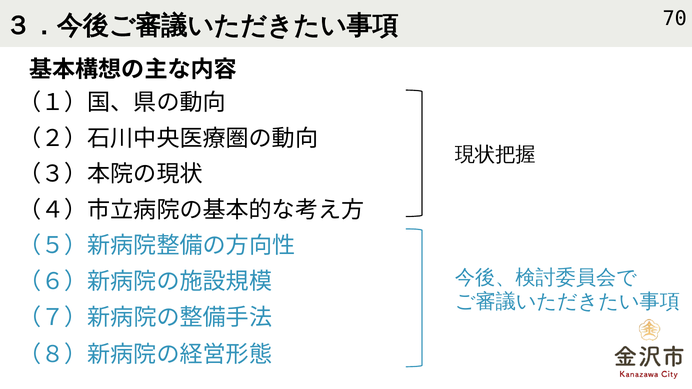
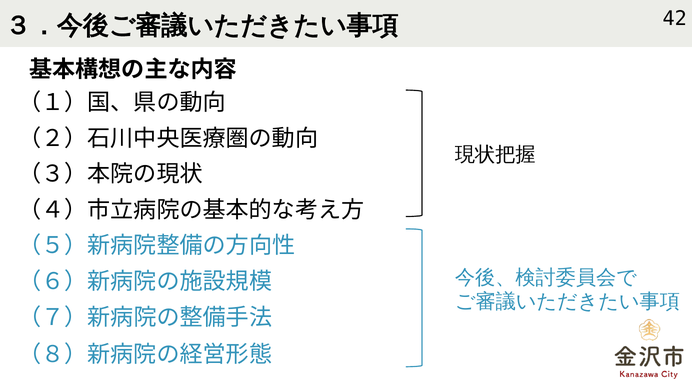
70: 70 -> 42 (675, 18)
